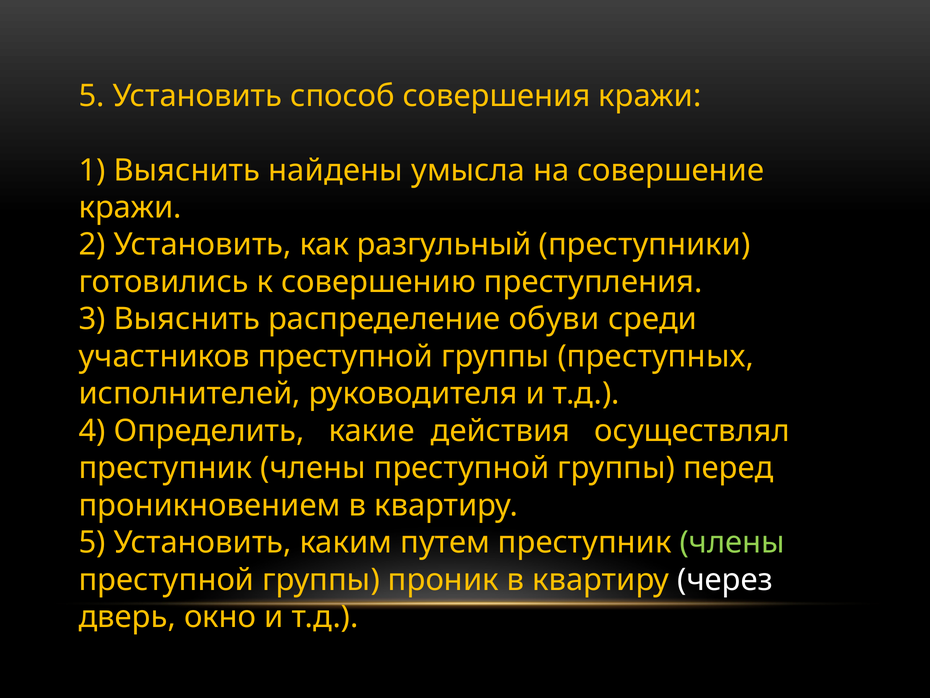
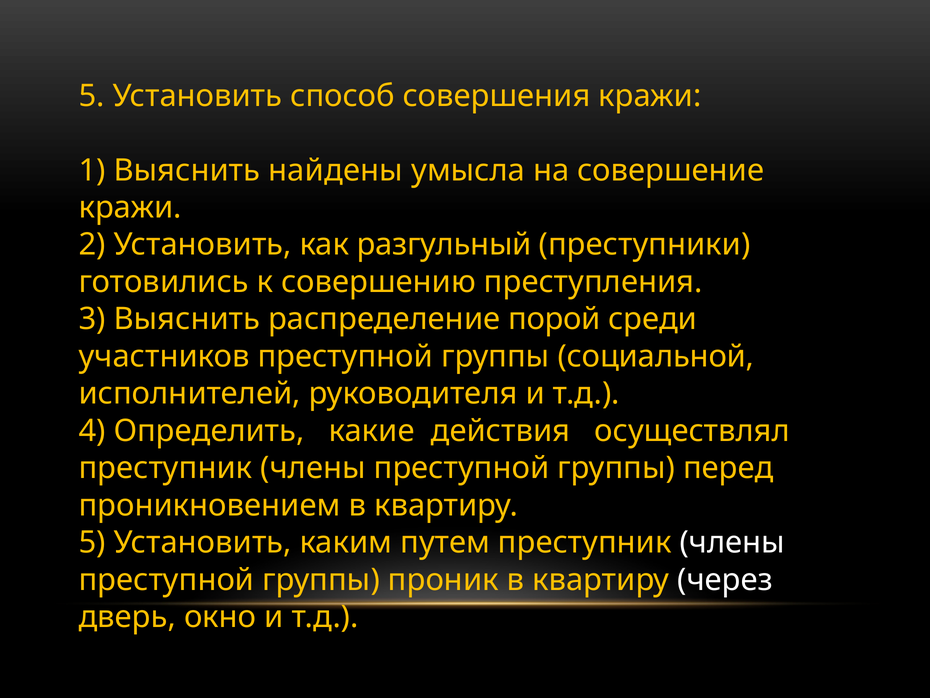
обуви: обуви -> порой (554, 319)
преступных: преступных -> социальной (656, 356)
члены colour: light green -> white (732, 542)
